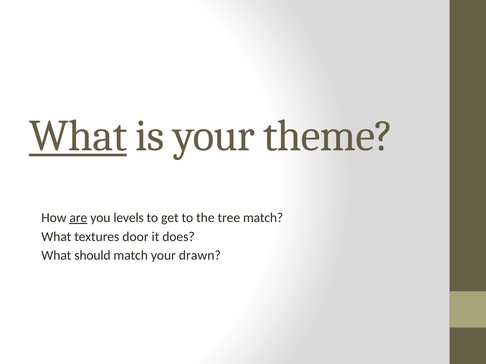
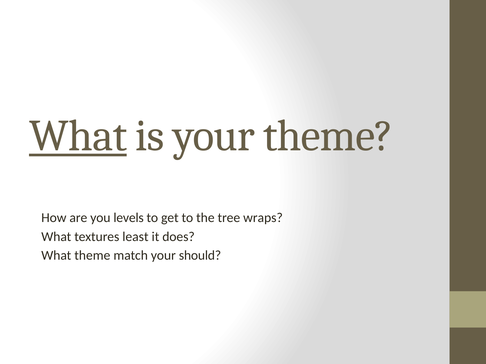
are underline: present -> none (78, 218)
tree match: match -> wraps (263, 218)
door: door -> least (135, 237)
What should: should -> theme (92, 256)
drawn: drawn -> should (200, 256)
